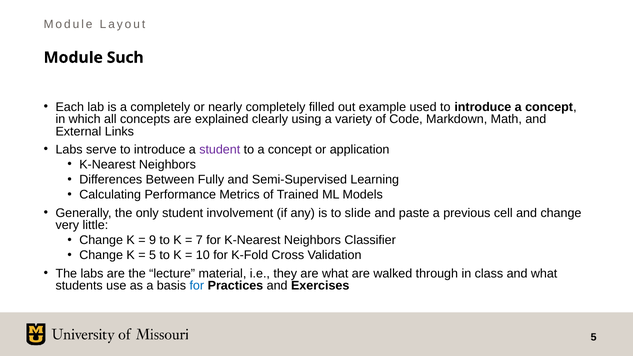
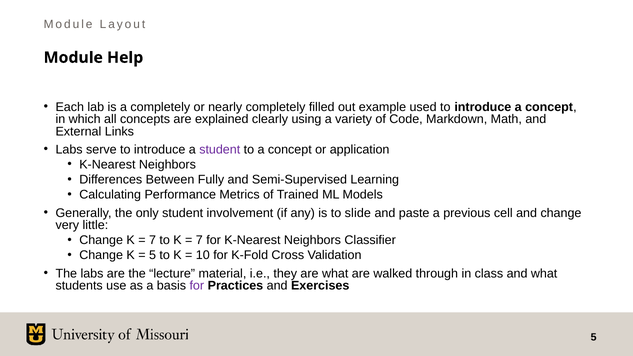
Such: Such -> Help (125, 58)
9: 9 -> 7 (153, 240)
for colour: blue -> purple (197, 286)
